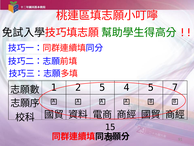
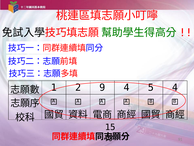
2 5: 5 -> 9 (102, 87)
5 7: 7 -> 4 (175, 87)
